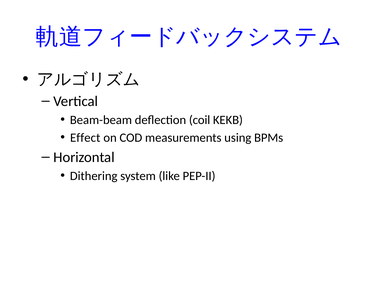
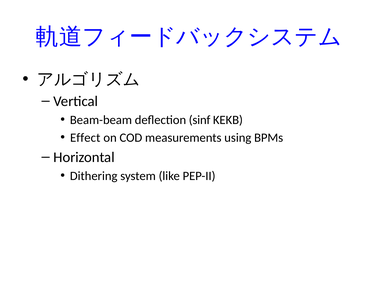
coil: coil -> sinf (200, 120)
